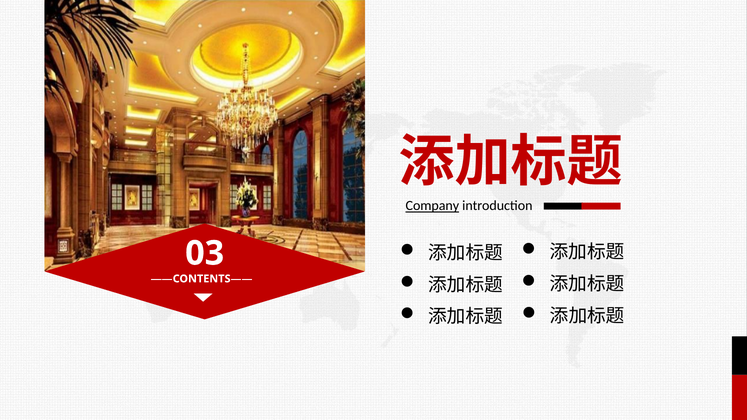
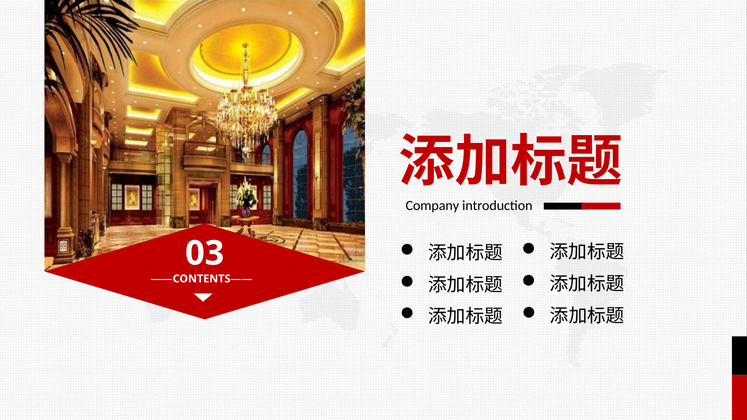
Company underline: present -> none (432, 206)
